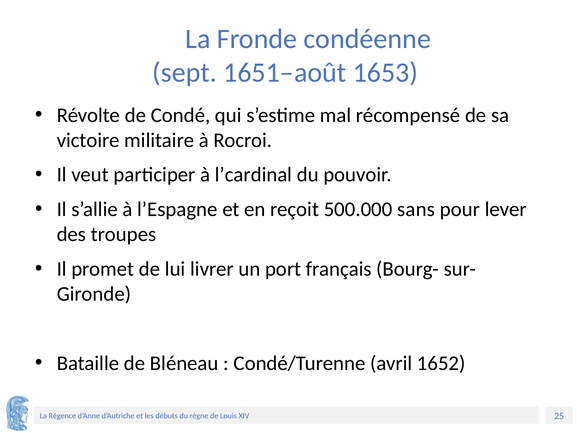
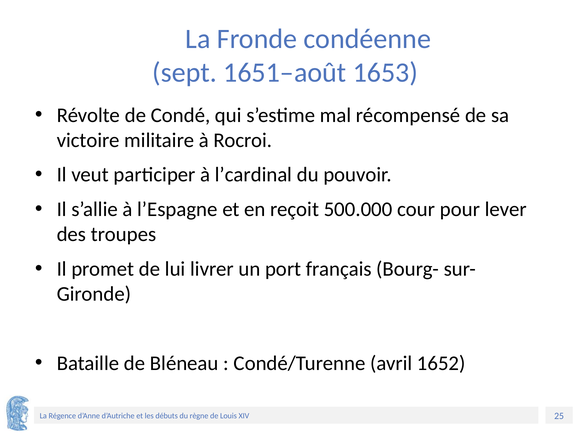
sans: sans -> cour (416, 209)
